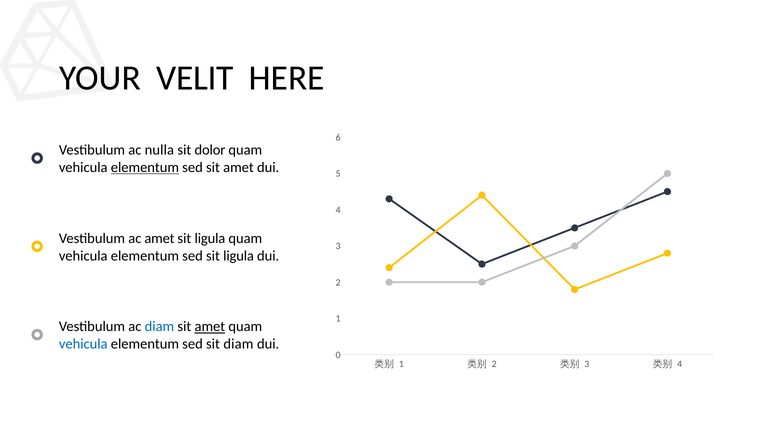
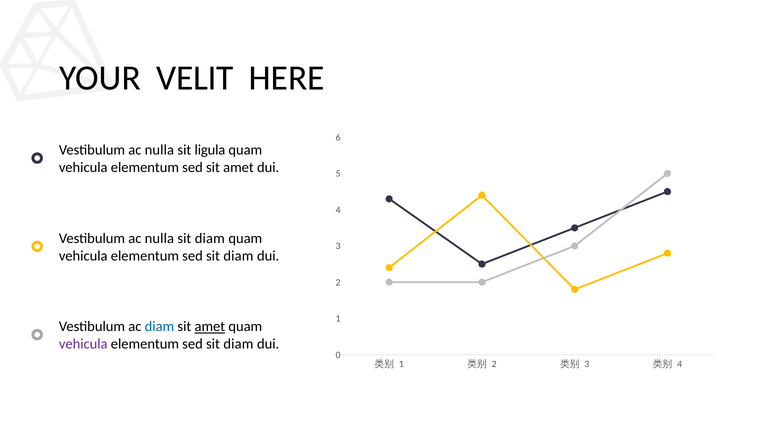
dolor: dolor -> ligula (210, 150)
elementum underline: present -> none (145, 167)
amet: amet -> nulla (159, 238)
ligula: ligula -> diam (210, 238)
ligula: ligula -> diam (238, 256)
vehicula colour: blue -> purple (83, 344)
